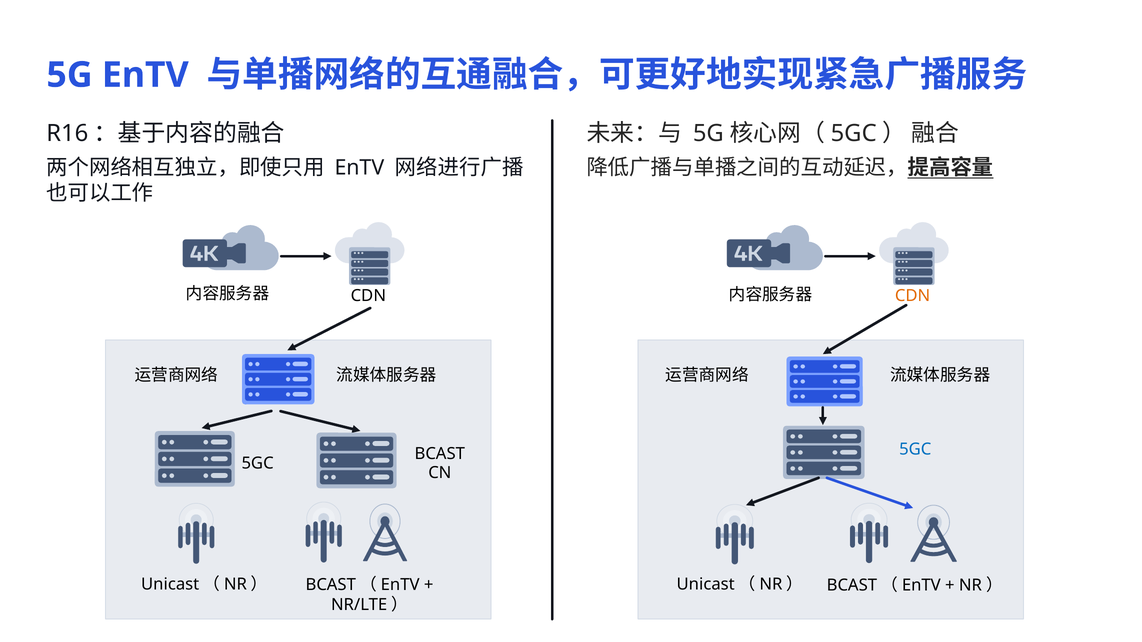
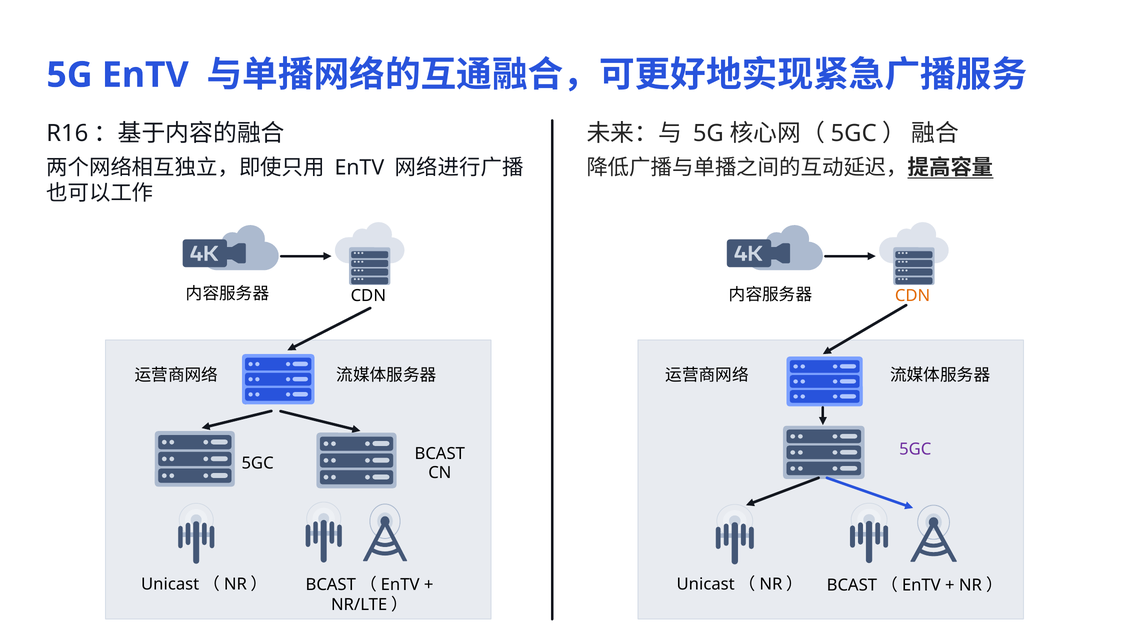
5GC colour: blue -> purple (915, 450)
